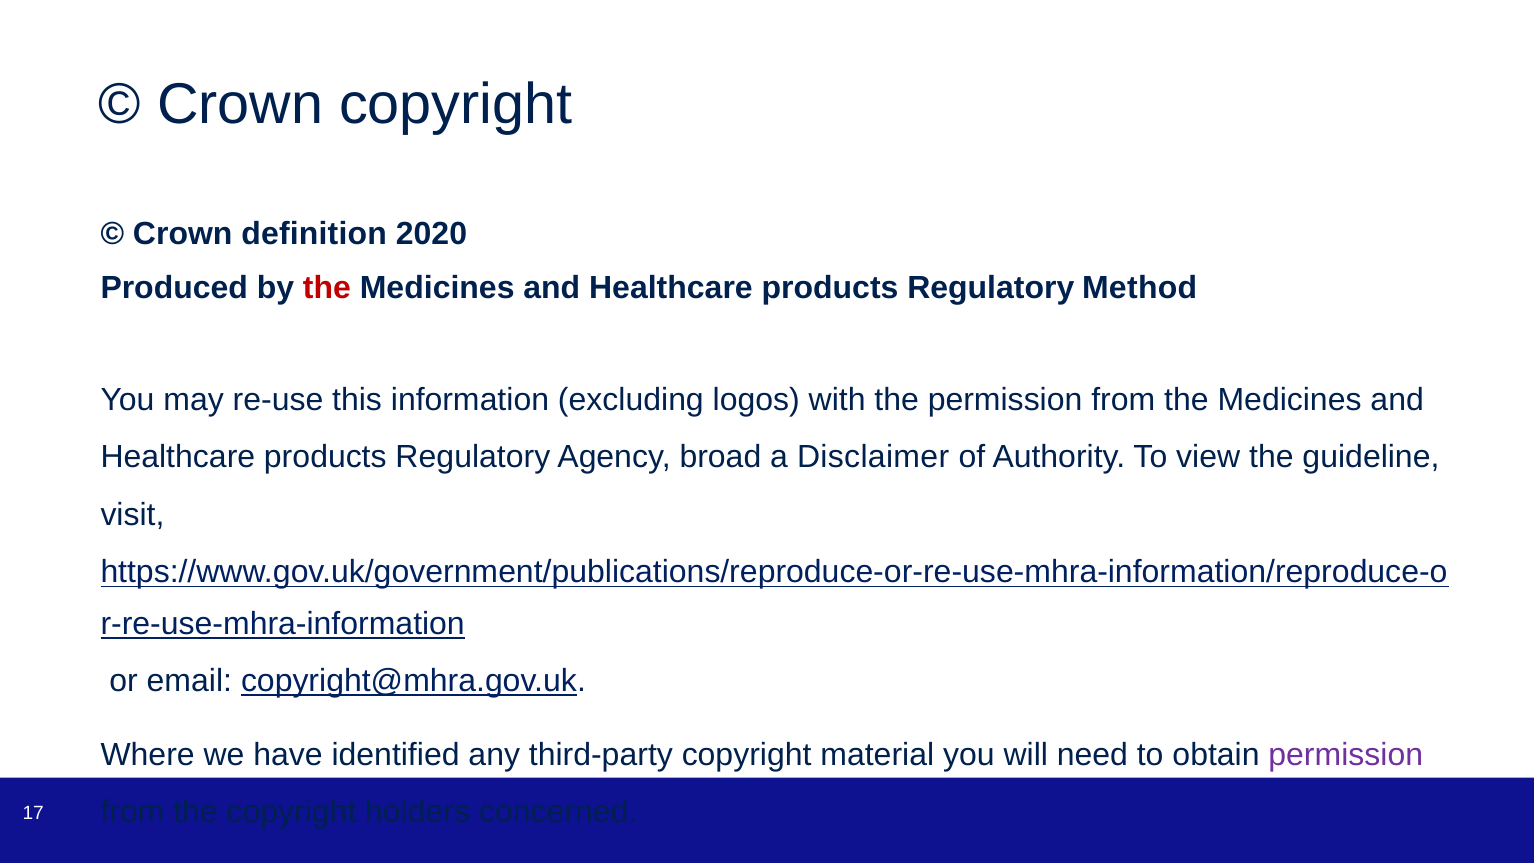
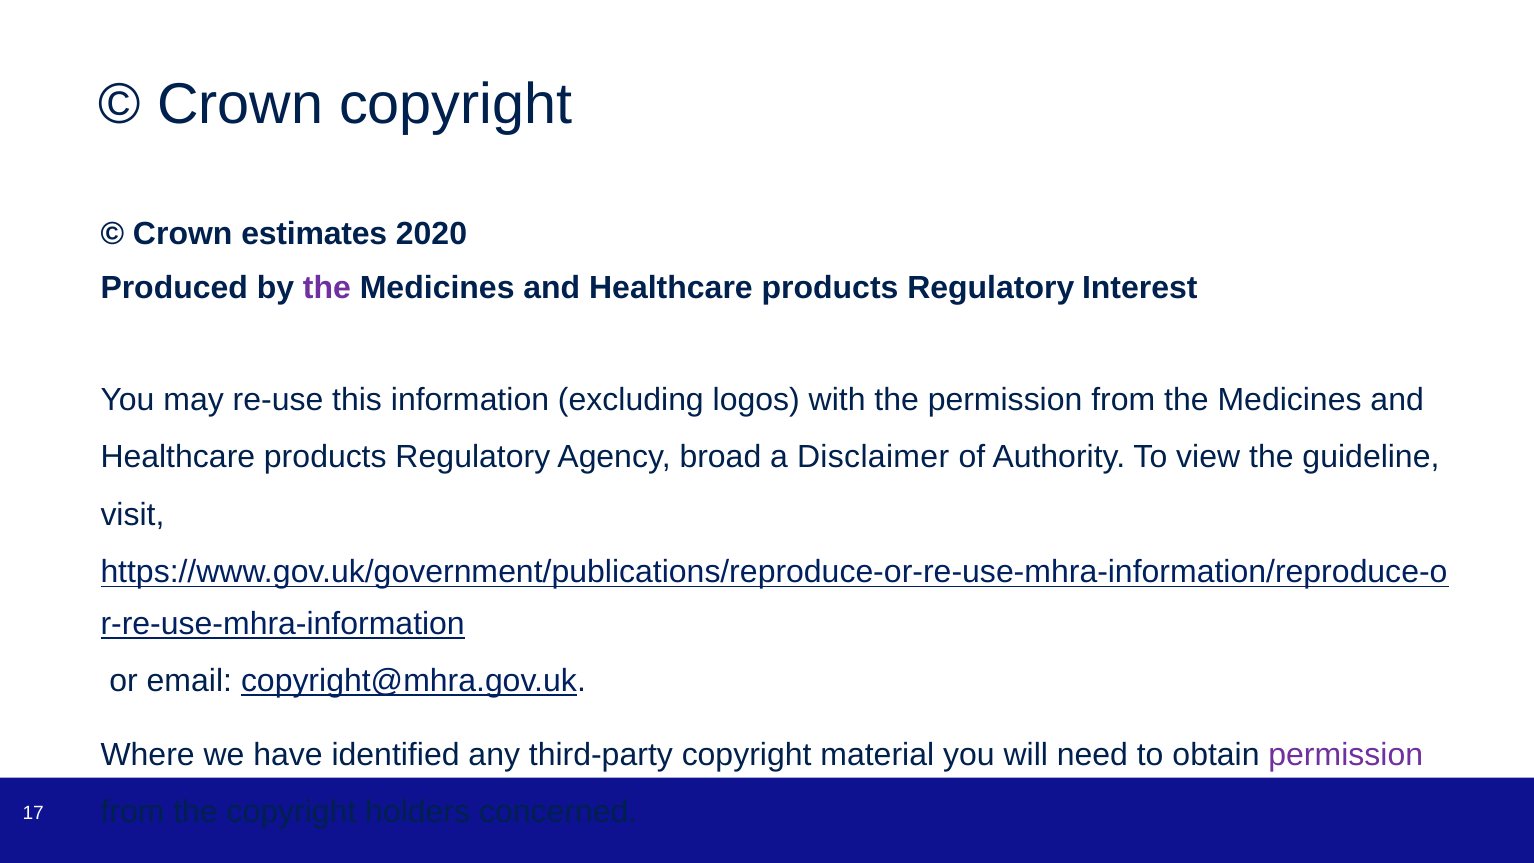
definition: definition -> estimates (314, 234)
the colour: red -> purple (327, 288)
Method: Method -> Interest (1140, 288)
